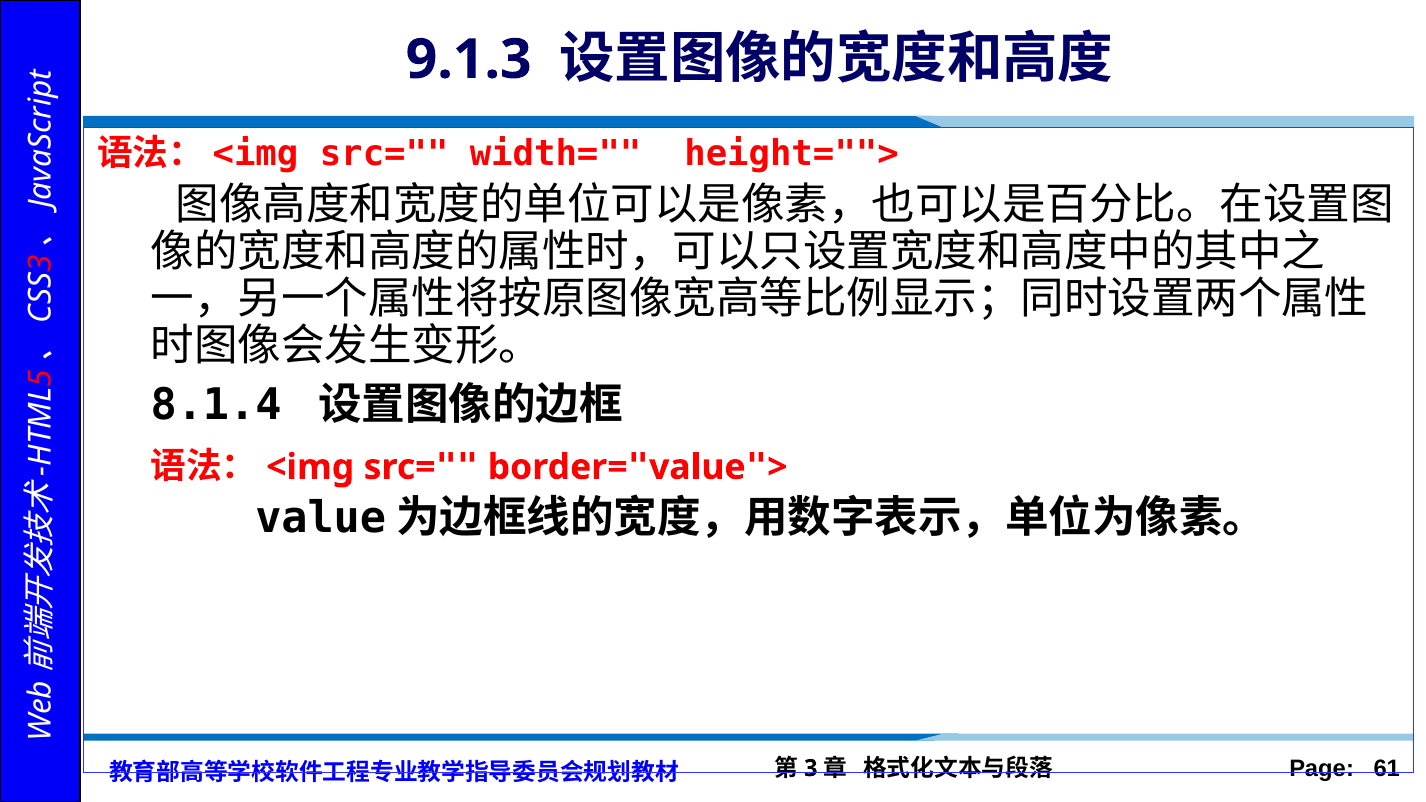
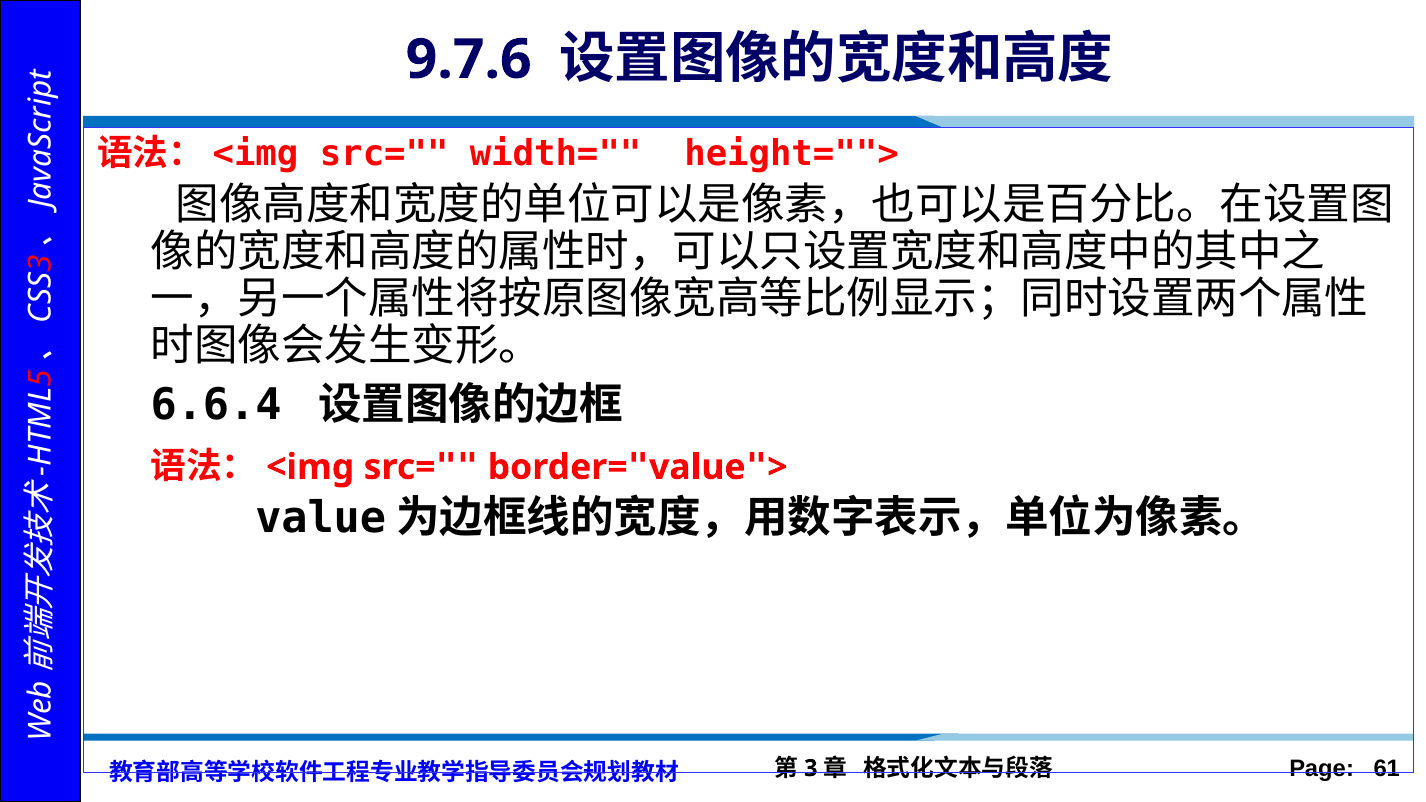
9.1.3: 9.1.3 -> 9.7.6 (469, 60)
8.1.4: 8.1.4 -> 6.6.4 (216, 405)
